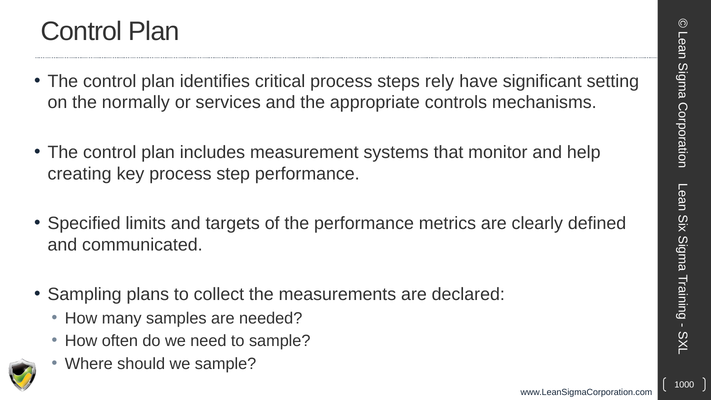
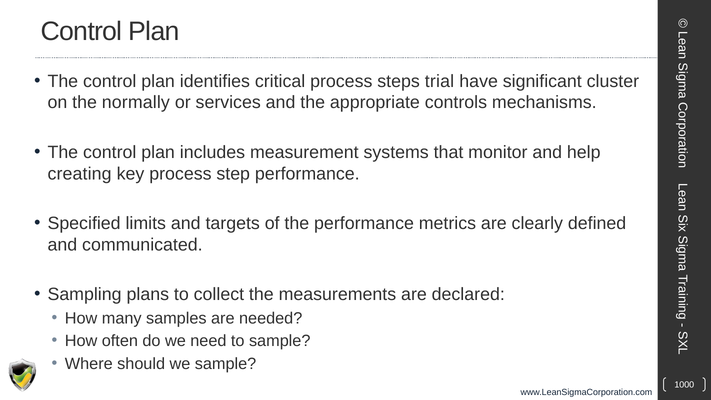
rely: rely -> trial (439, 81)
setting: setting -> cluster (613, 81)
